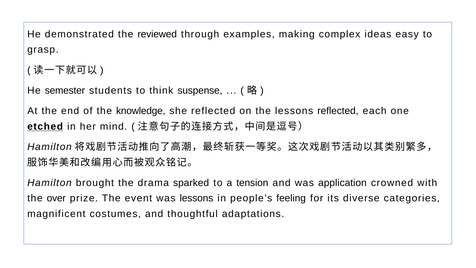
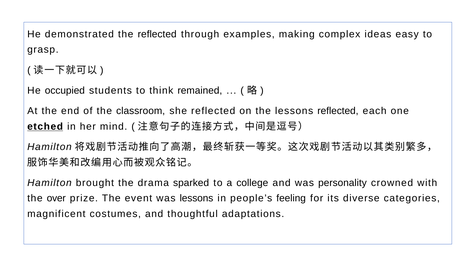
the reviewed: reviewed -> reflected (157, 34)
semester: semester -> occupied (65, 90)
suspense: suspense -> remained (200, 90)
knowledge: knowledge -> classroom (141, 111)
tension: tension -> college (252, 183)
application: application -> personality (342, 183)
